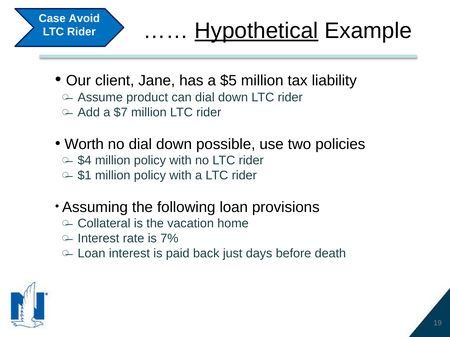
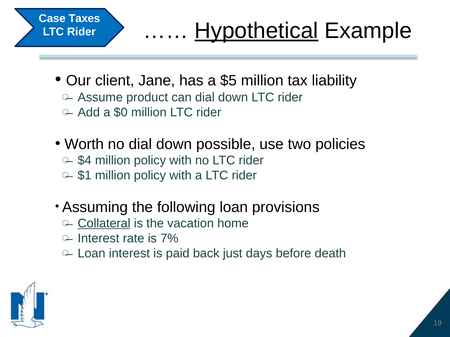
Avoid: Avoid -> Taxes (84, 18)
$7: $7 -> $0 (121, 113)
Collateral underline: none -> present (104, 224)
